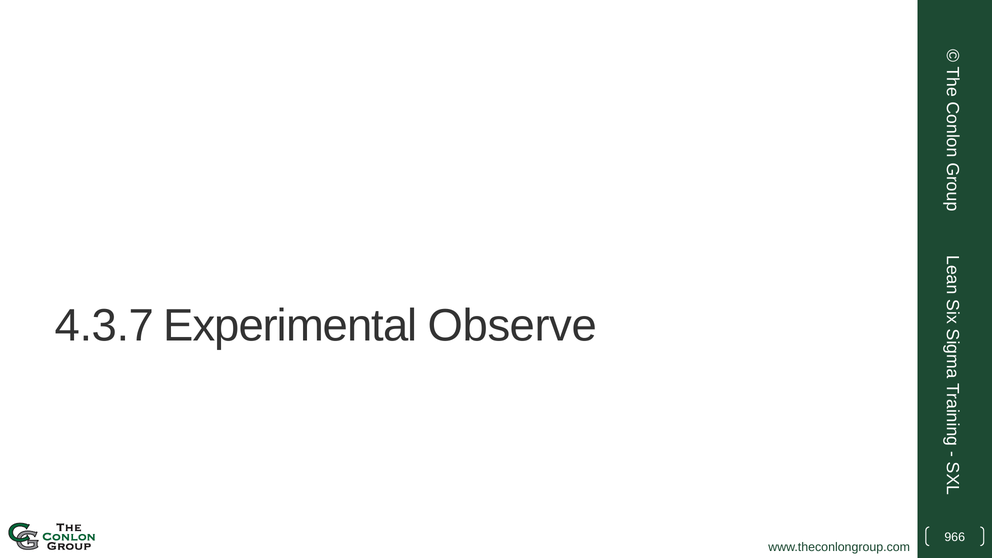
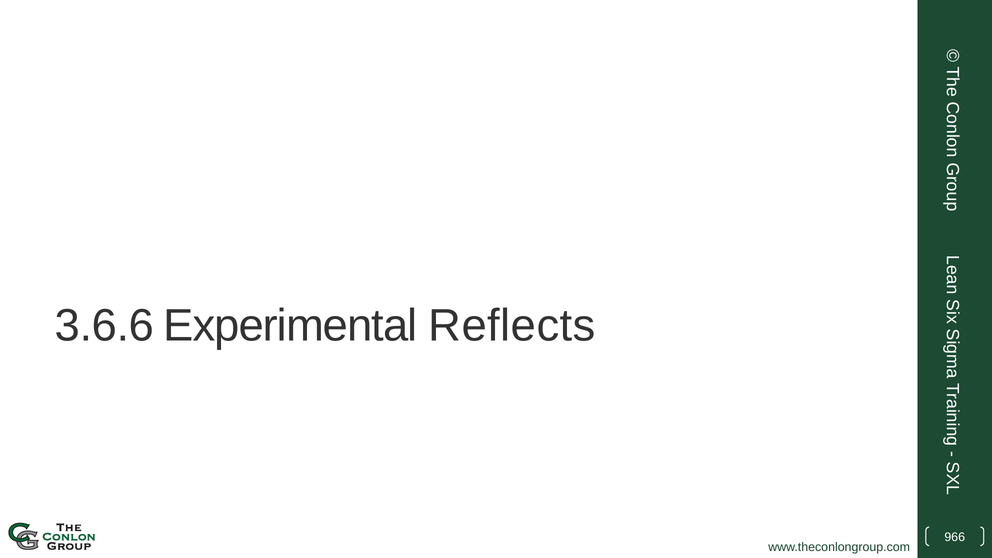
4.3.7: 4.3.7 -> 3.6.6 (104, 326)
Observe: Observe -> Reflects (512, 326)
